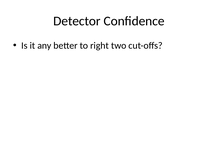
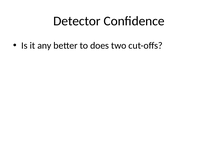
right: right -> does (100, 46)
